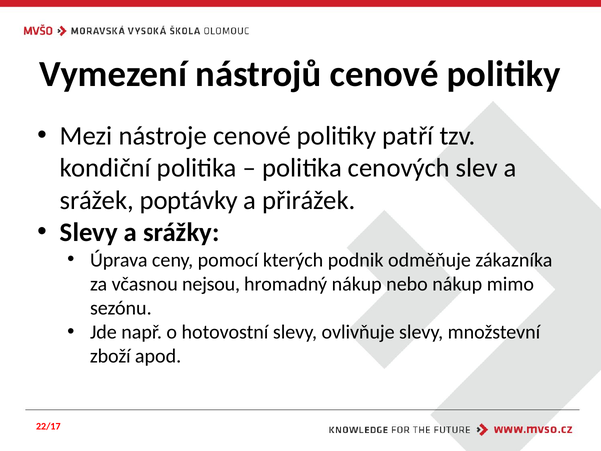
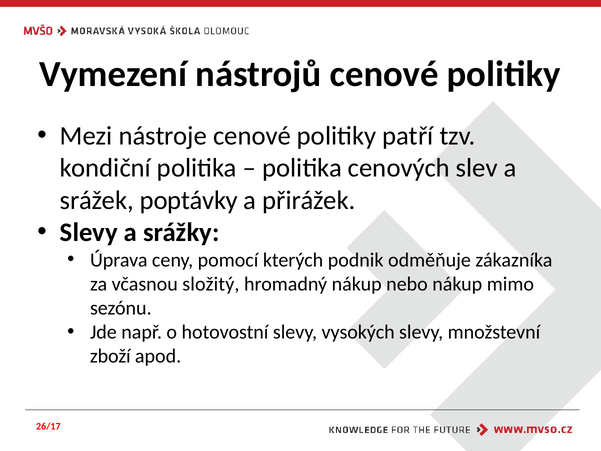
nejsou: nejsou -> složitý (211, 284)
ovlivňuje: ovlivňuje -> vysokých (358, 332)
22/17: 22/17 -> 26/17 (48, 426)
